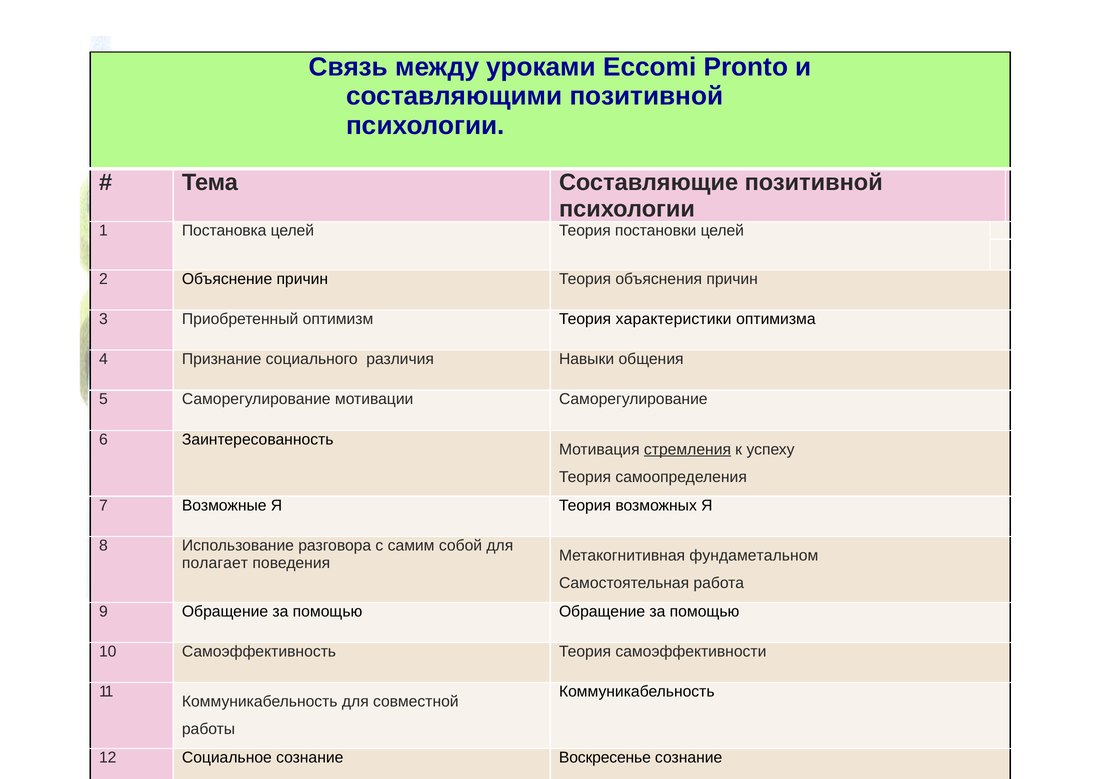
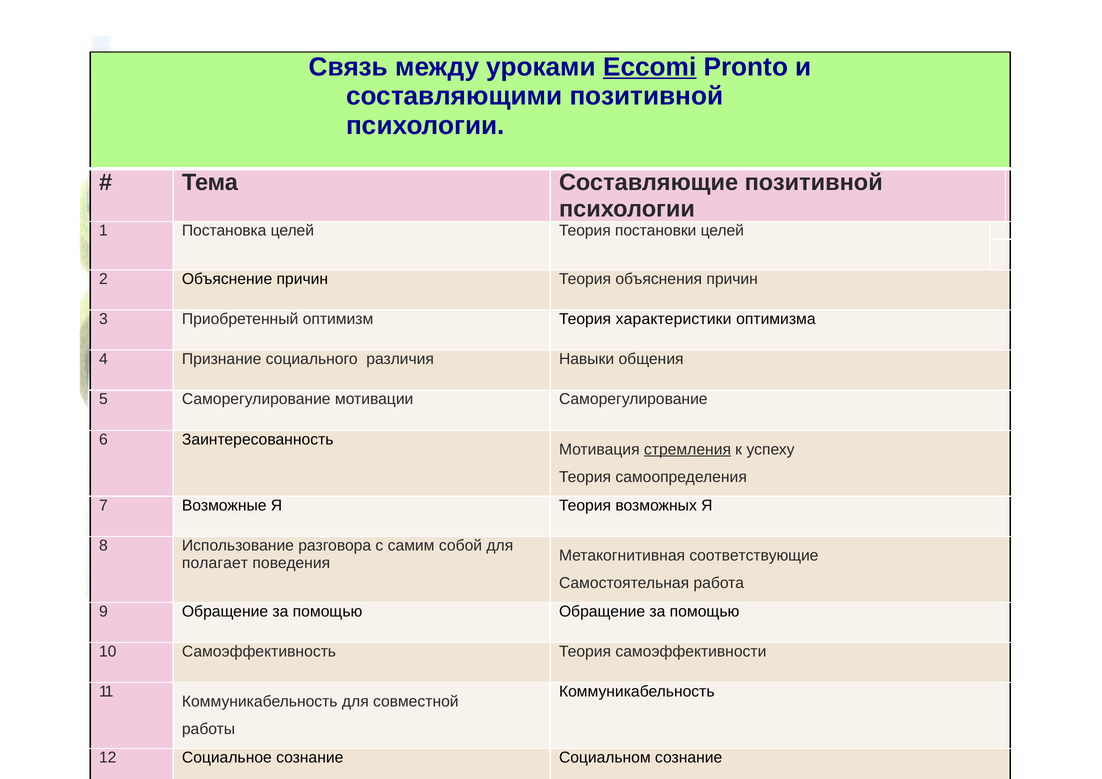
Eccomi underline: none -> present (650, 67)
фундаметальном: фундаметальном -> соответствующие (754, 555)
Воскресенье: Воскресенье -> Социальном (605, 757)
